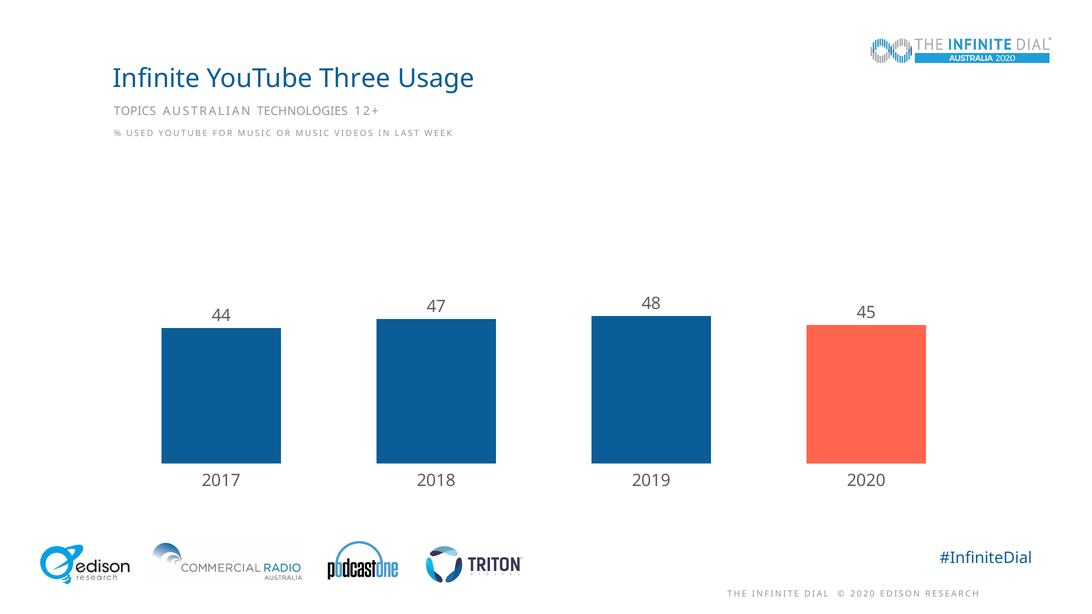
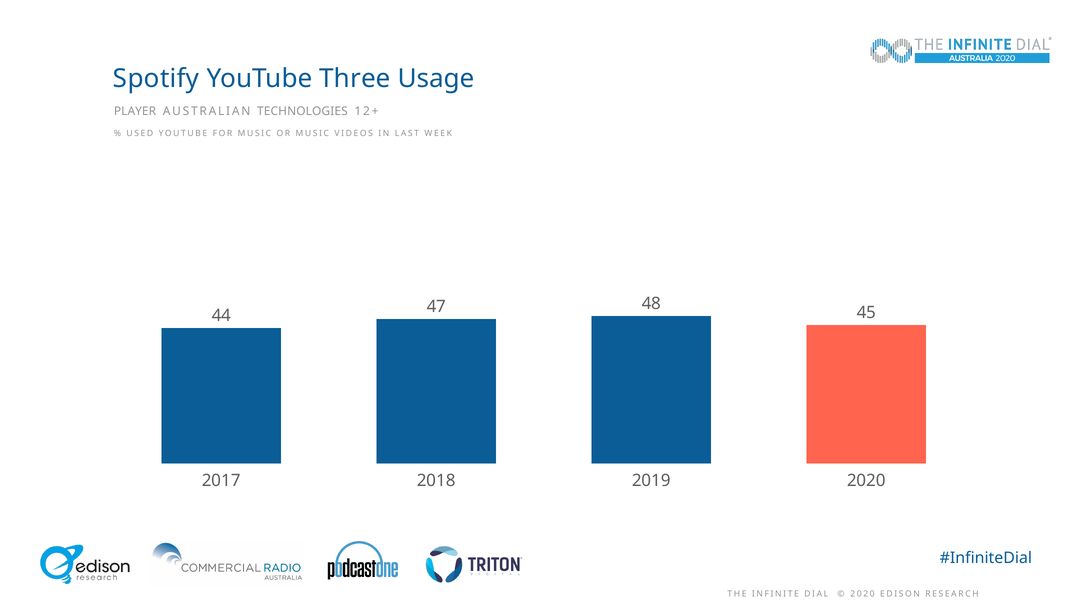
Infinite: Infinite -> Spotify (156, 79)
TOPICS: TOPICS -> PLAYER (135, 111)
